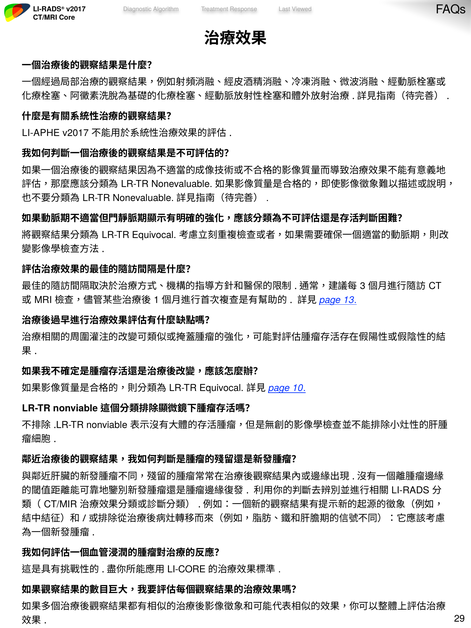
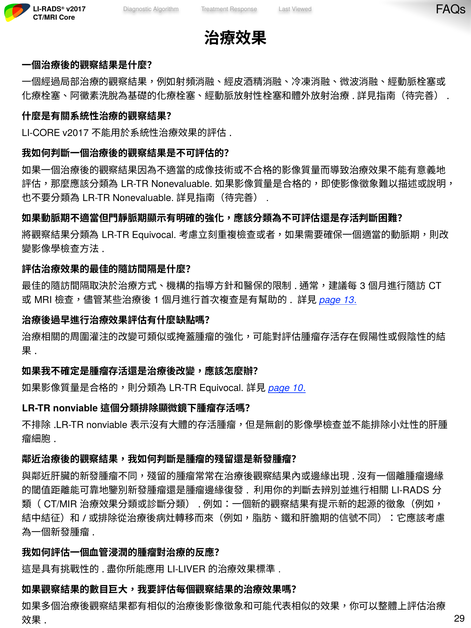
LI-APHE: LI-APHE -> LI-CORE (41, 133)
LI-CORE: LI-CORE -> LI-LIVER (186, 569)
